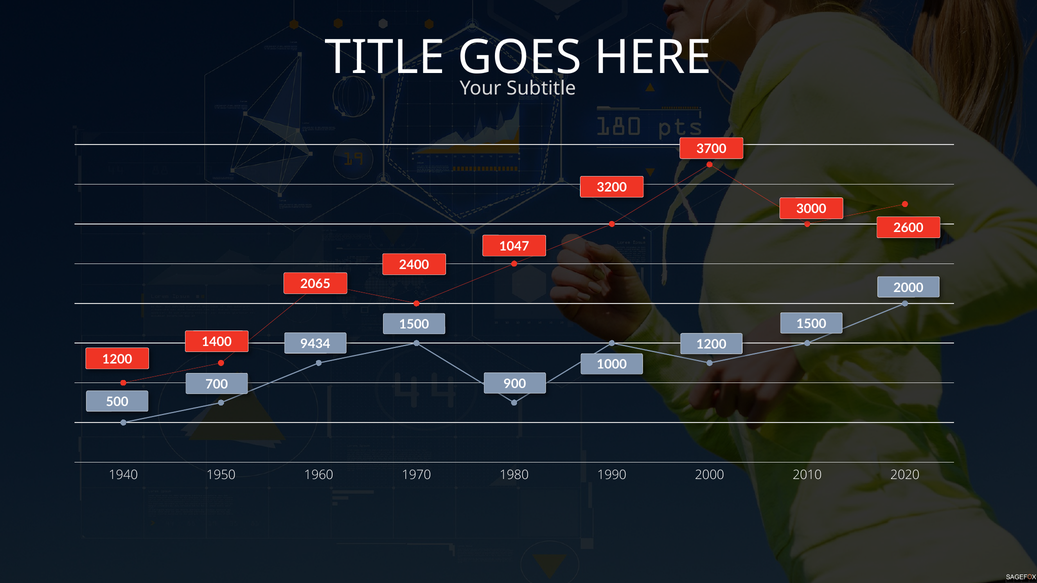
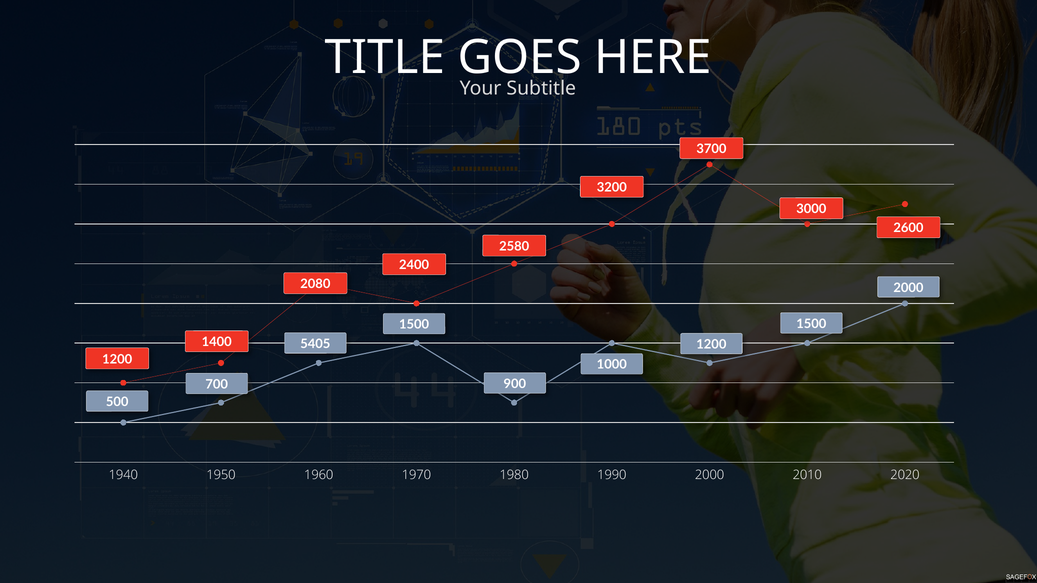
1047: 1047 -> 2580 (514, 247)
2065: 2065 -> 2080 (315, 284)
9434: 9434 -> 5405 (315, 344)
